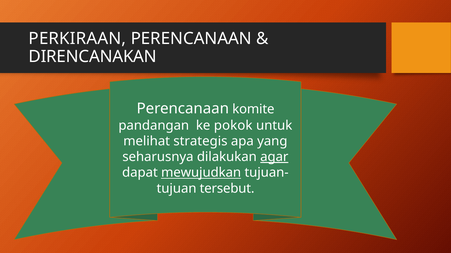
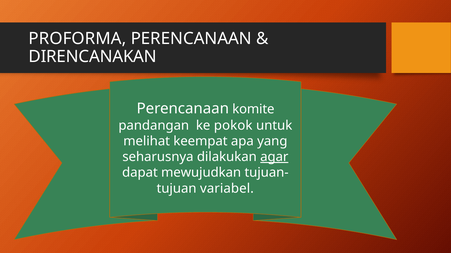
PERKIRAAN: PERKIRAAN -> PROFORMA (77, 39)
strategis: strategis -> keempat (200, 142)
mewujudkan underline: present -> none (201, 173)
tersebut: tersebut -> variabel (227, 189)
